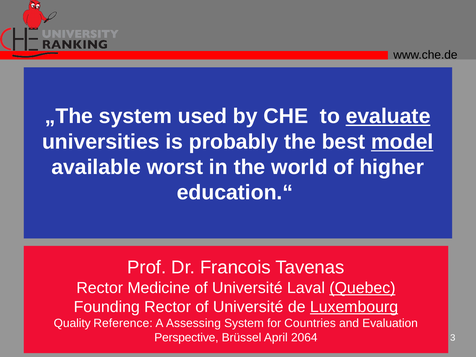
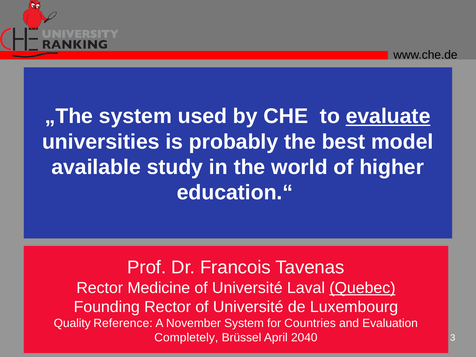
model underline: present -> none (402, 142)
worst: worst -> study (175, 167)
Luxembourg underline: present -> none (354, 307)
Assessing: Assessing -> November (194, 323)
Perspective: Perspective -> Completely (186, 338)
2064: 2064 -> 2040 (304, 338)
